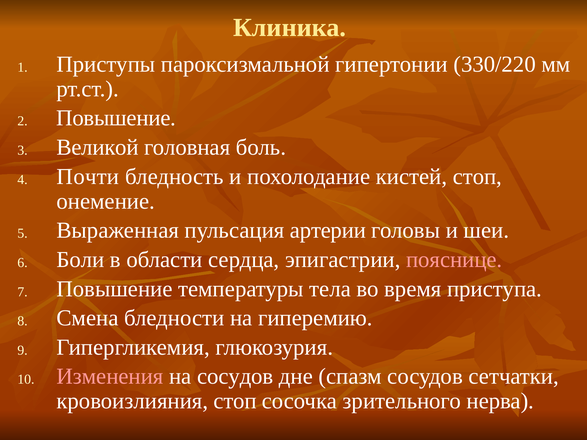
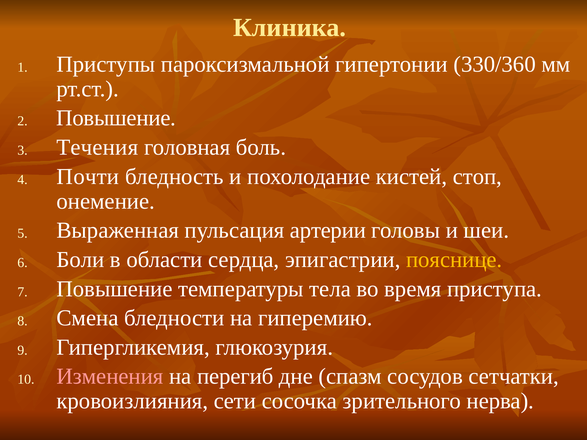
330/220: 330/220 -> 330/360 (495, 64)
Великой: Великой -> Течения (97, 147)
пояснице colour: pink -> yellow (454, 260)
на сосудов: сосудов -> перегиб (235, 377)
кровоизлияния стоп: стоп -> сети (235, 401)
